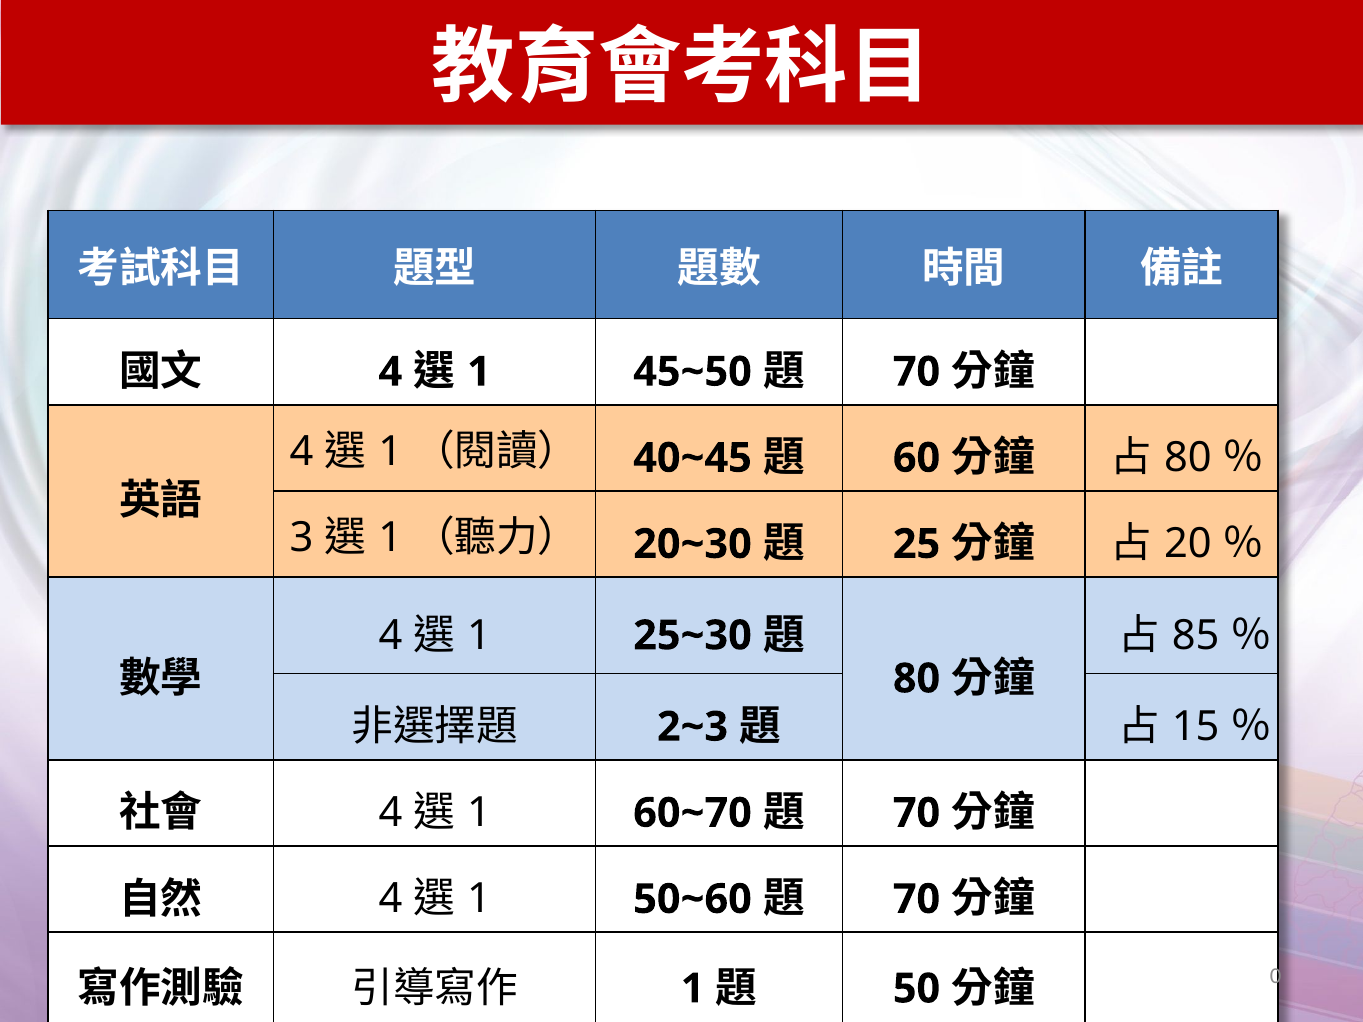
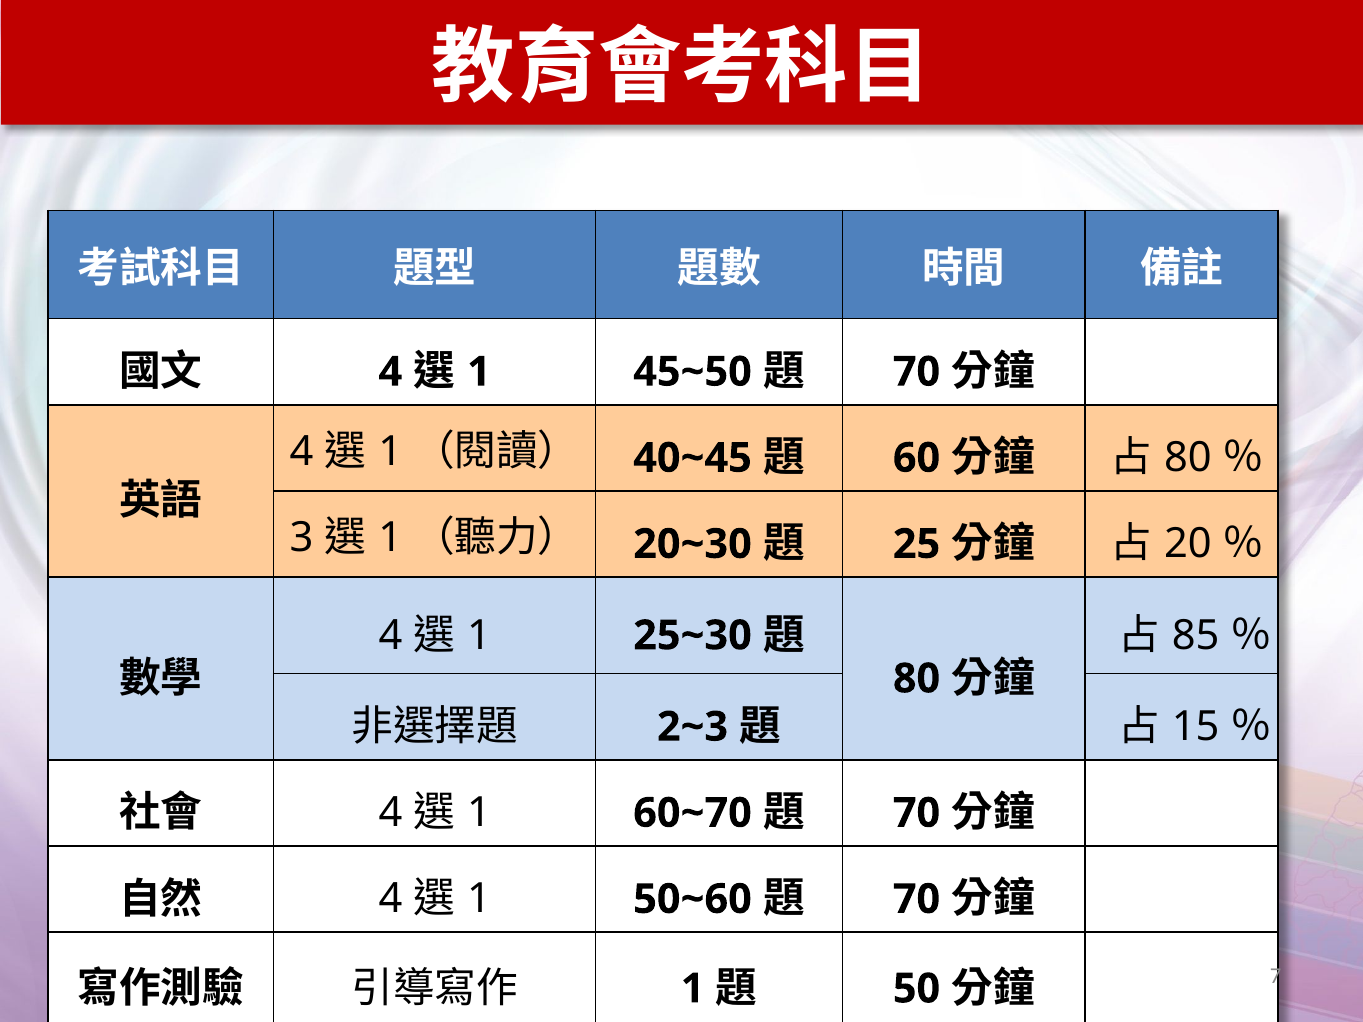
0: 0 -> 7 (1276, 976)
